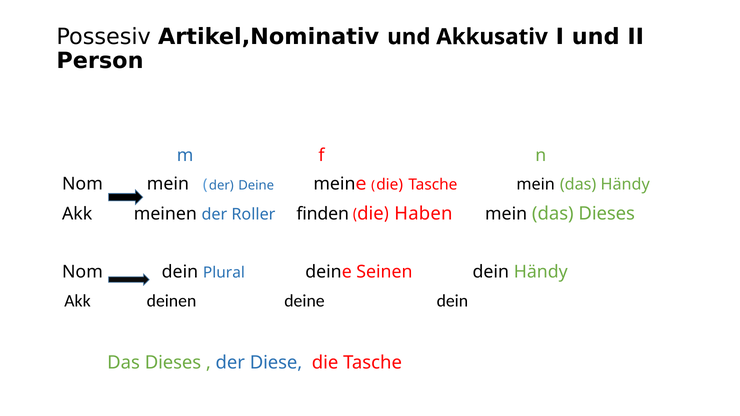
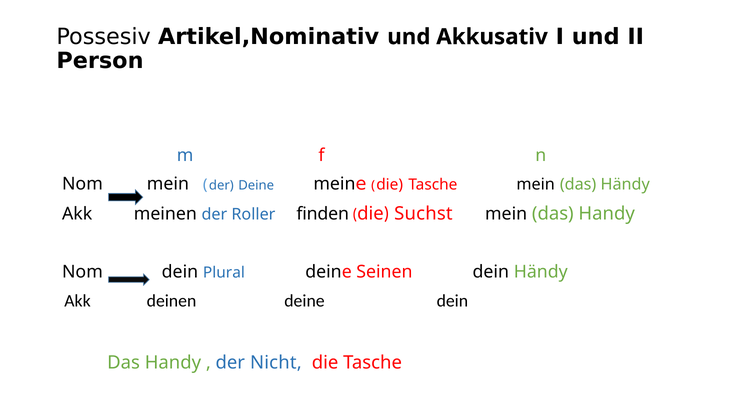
Haben: Haben -> Suchst (423, 214)
mein das Dieses: Dieses -> Handy (607, 214)
Dieses: Dieses -> Handy (173, 363)
Diese: Diese -> Nicht (276, 363)
